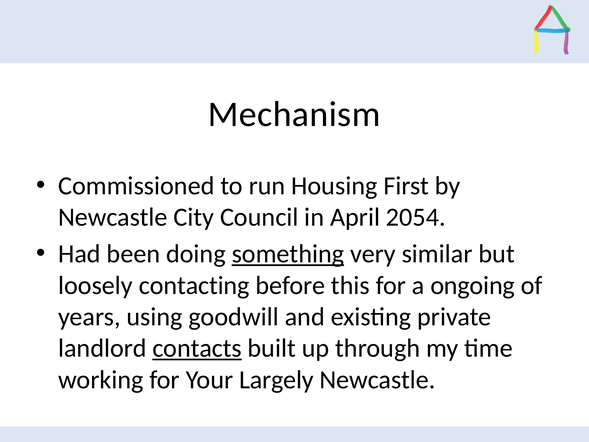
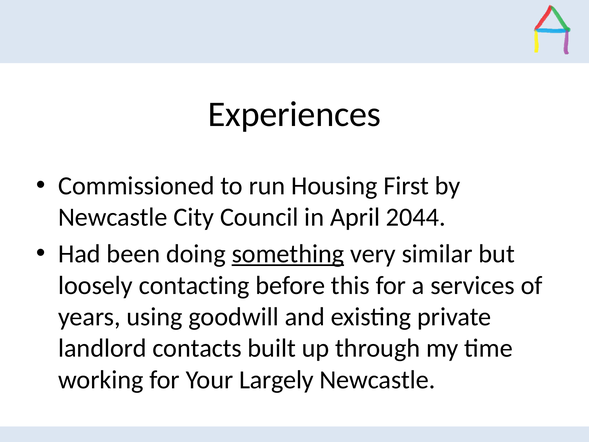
Mechanism: Mechanism -> Experiences (294, 114)
2054: 2054 -> 2044 (416, 217)
ongoing: ongoing -> services (473, 285)
contacts underline: present -> none (197, 348)
